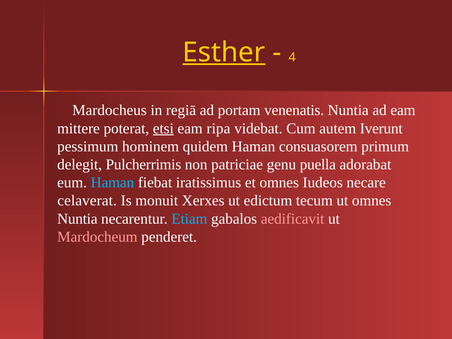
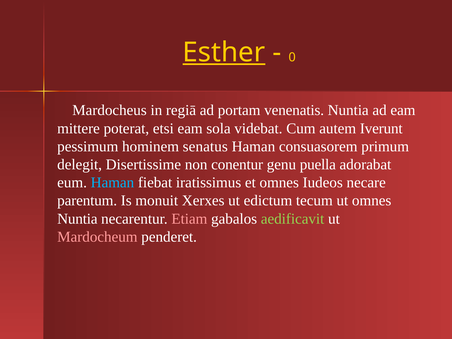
4: 4 -> 0 (292, 57)
etsi underline: present -> none (163, 128)
ripa: ripa -> sola (219, 128)
quidem: quidem -> senatus (205, 146)
Pulcherrimis: Pulcherrimis -> Disertissime (143, 165)
patriciae: patriciae -> conentur (237, 165)
celaverat: celaverat -> parentum (87, 201)
Etiam colour: light blue -> pink (189, 219)
aedificavit colour: pink -> light green (293, 219)
